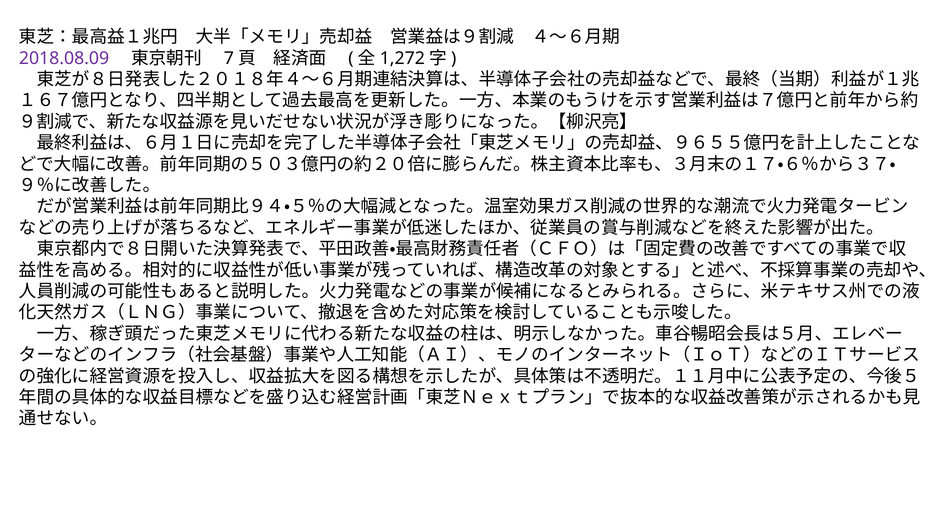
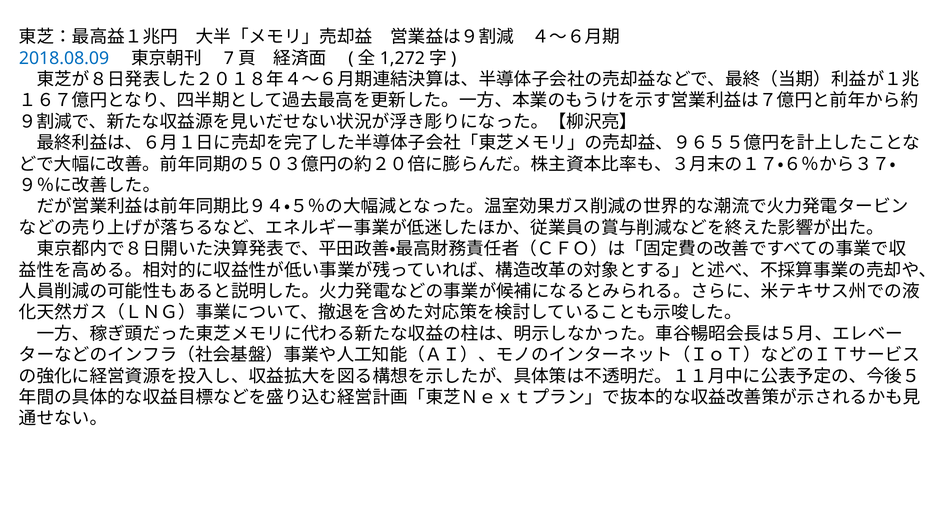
2018.08.09 colour: purple -> blue (64, 58)
